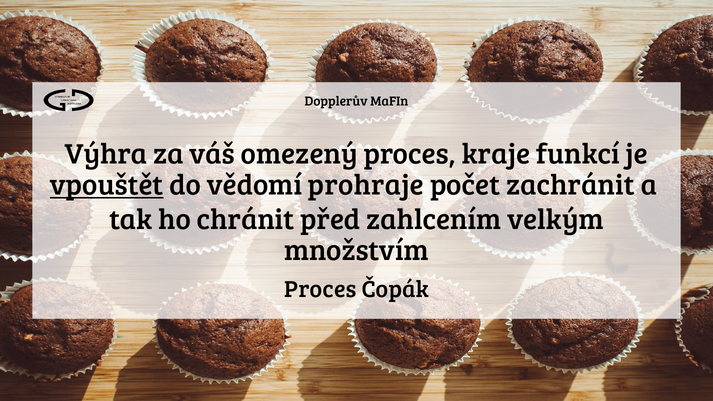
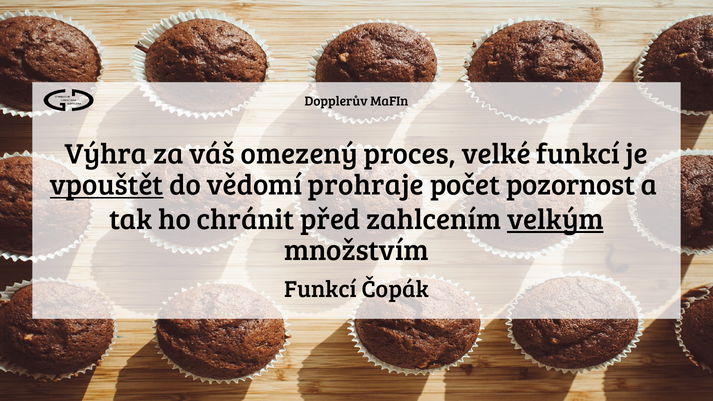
kraje: kraje -> velké (496, 154)
zachránit: zachránit -> pozornost (571, 185)
velkým underline: none -> present (555, 220)
Proces: Proces -> Funkcí (321, 289)
